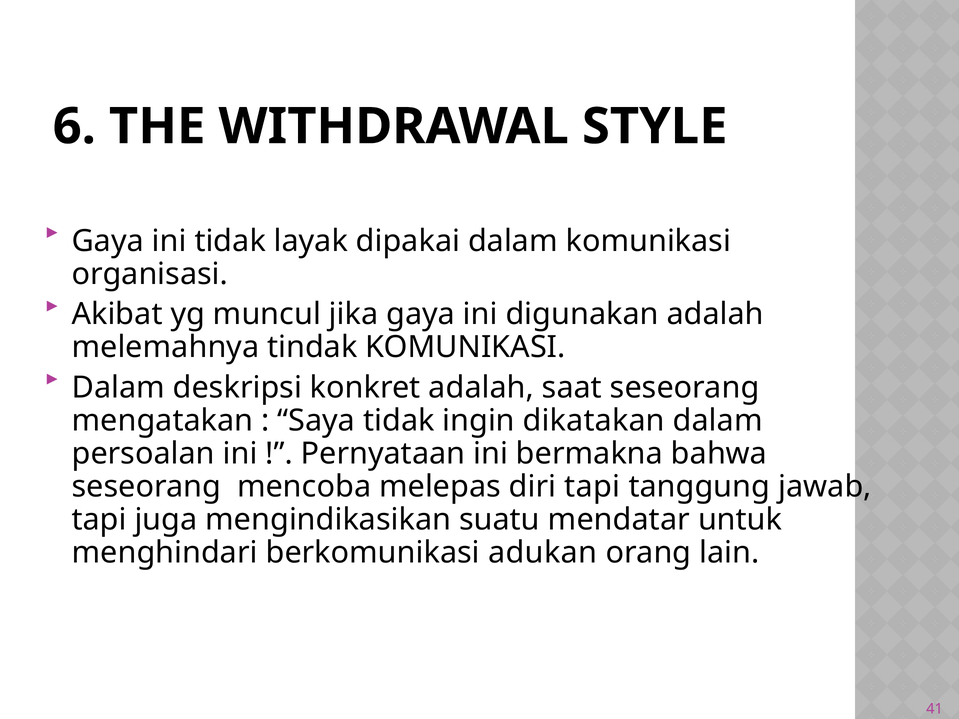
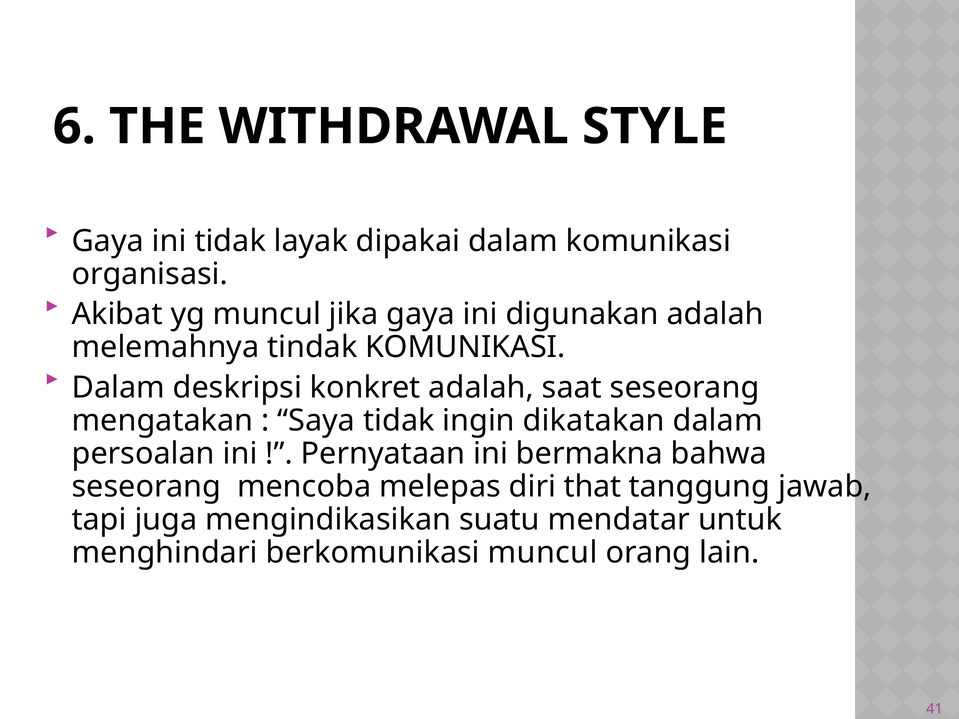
diri tapi: tapi -> that (593, 487)
berkomunikasi adukan: adukan -> muncul (543, 553)
